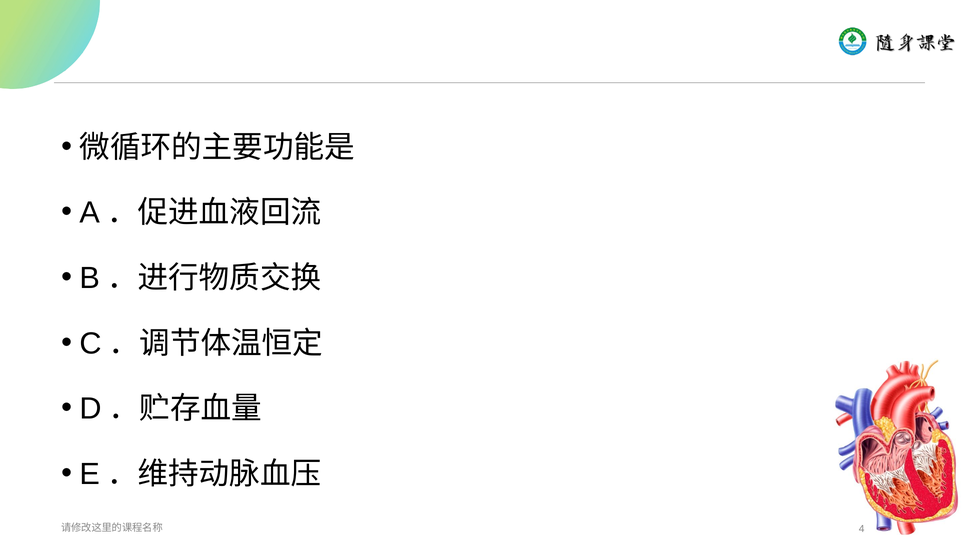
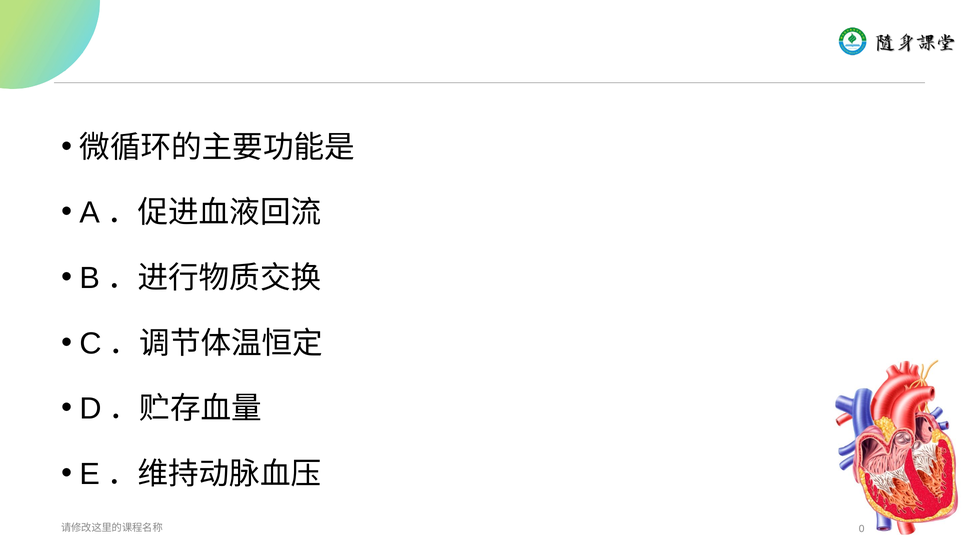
4: 4 -> 0 (862, 529)
